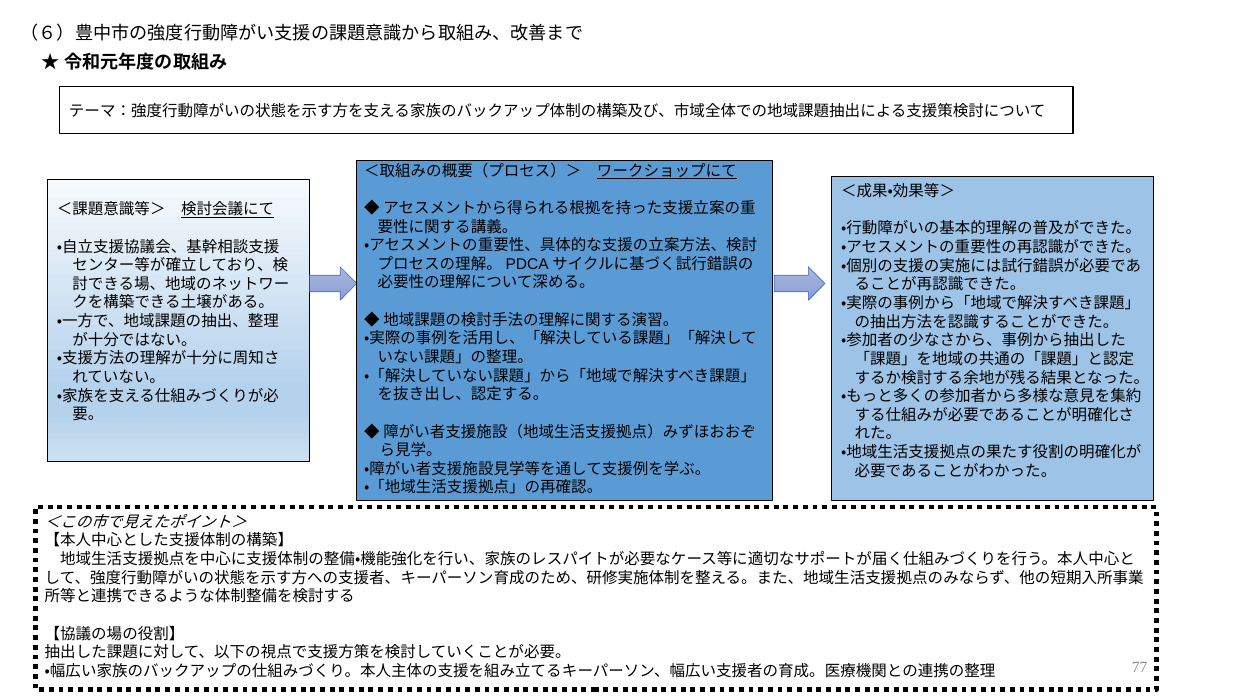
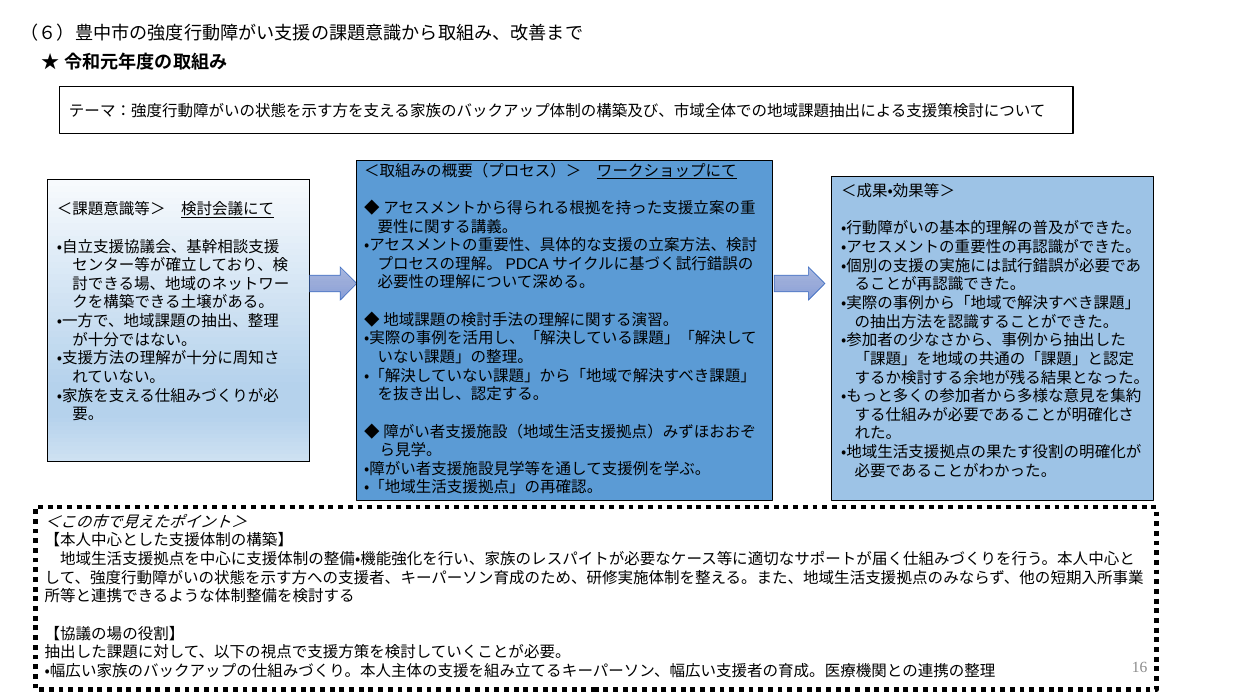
77: 77 -> 16 (1140, 667)
